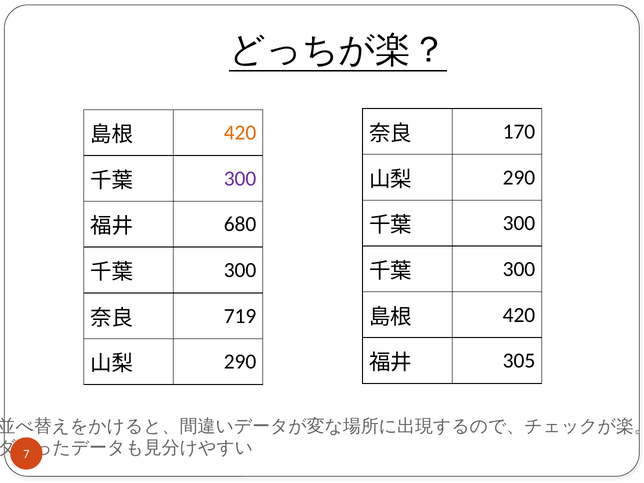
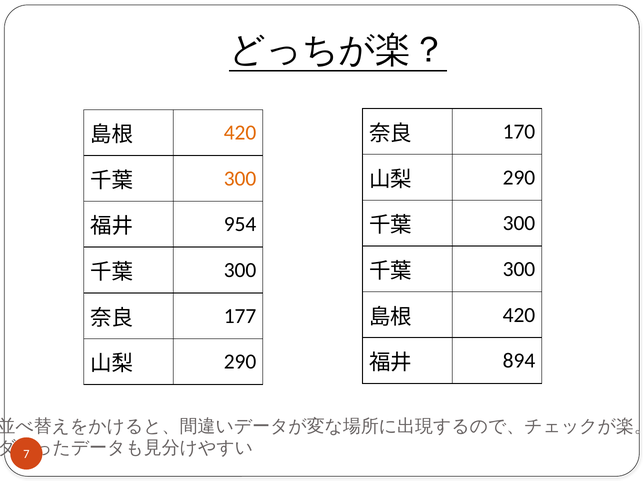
300 colour: purple -> orange (240, 179)
680: 680 -> 954 (240, 224)
719: 719 -> 177 (240, 316)
305: 305 -> 894 (519, 361)
